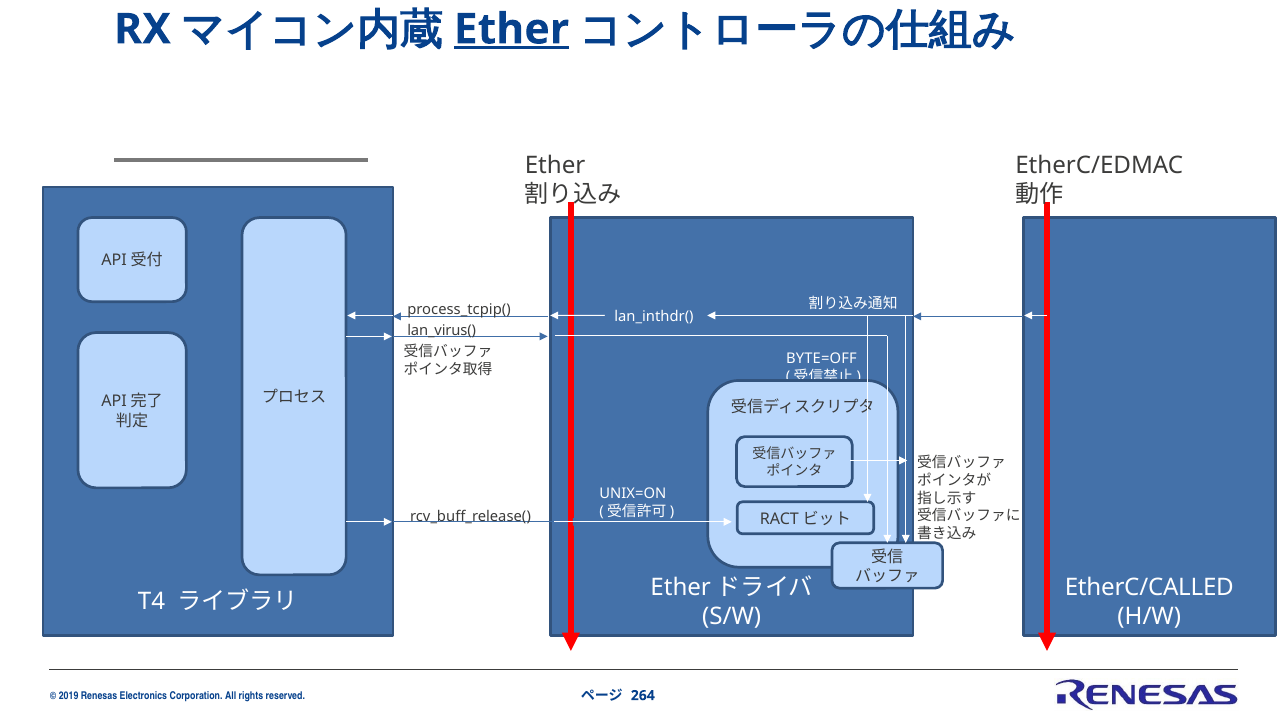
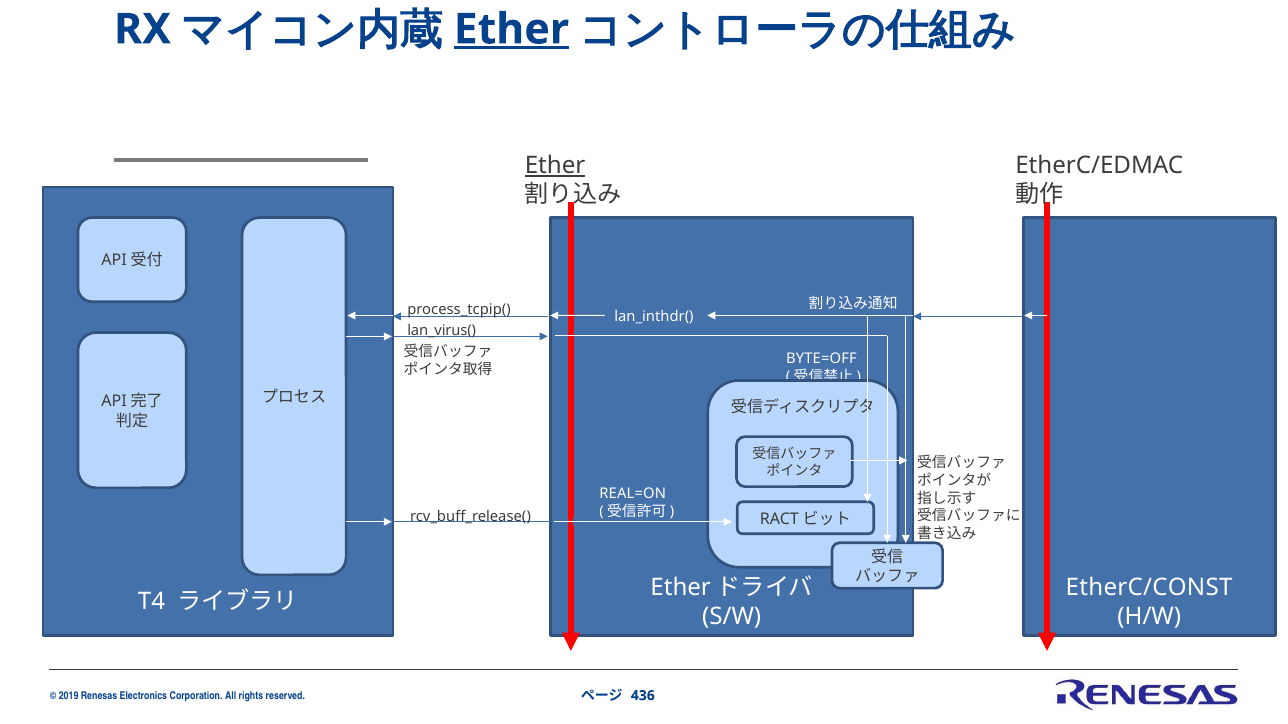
Ether underline: none -> present (555, 166)
UNIX=ON: UNIX=ON -> REAL=ON (633, 494)
EtherC/CALLED: EtherC/CALLED -> EtherC/CONST (1149, 588)
264: 264 -> 436 (643, 696)
